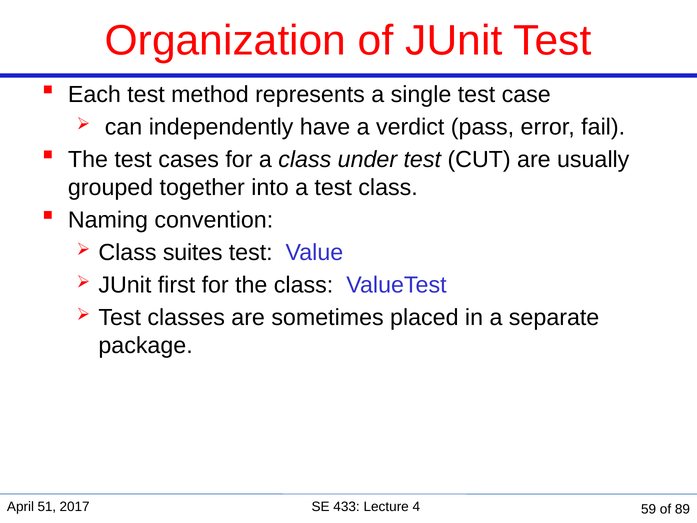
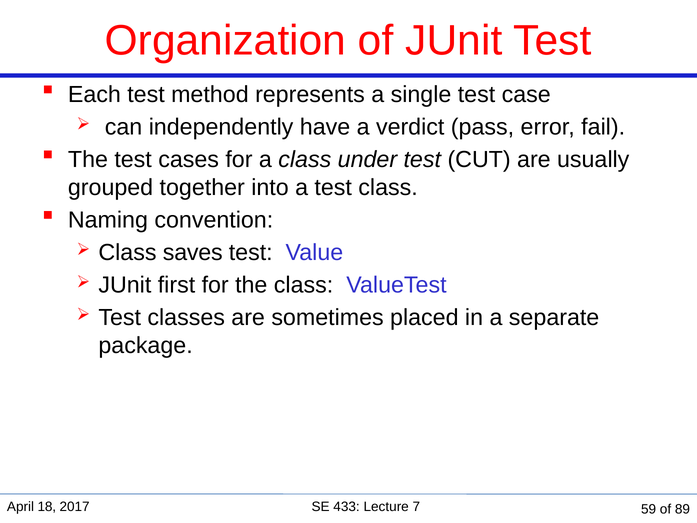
suites: suites -> saves (193, 253)
51: 51 -> 18 (47, 506)
4: 4 -> 7 (416, 506)
